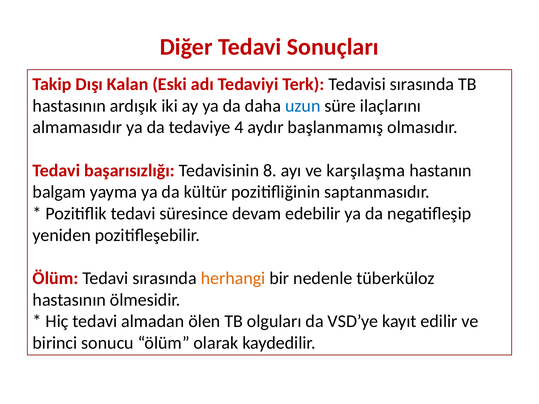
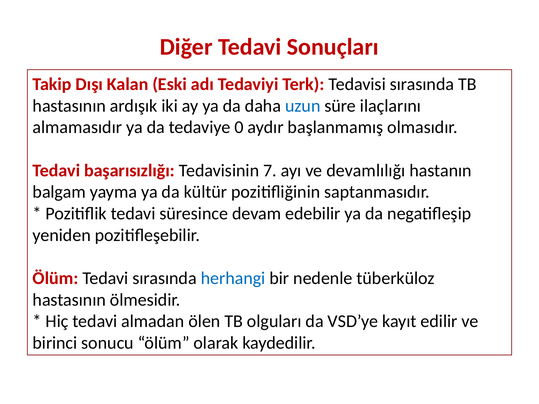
4: 4 -> 0 (239, 127)
8: 8 -> 7 (270, 171)
karşılaşma: karşılaşma -> devamlılığı (366, 171)
herhangi colour: orange -> blue (233, 278)
